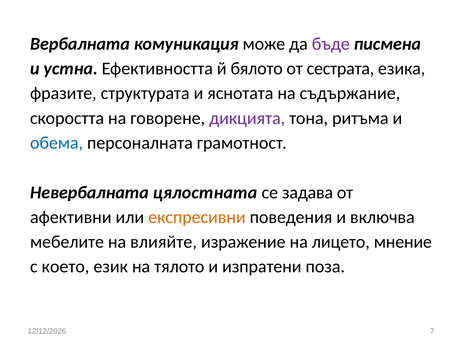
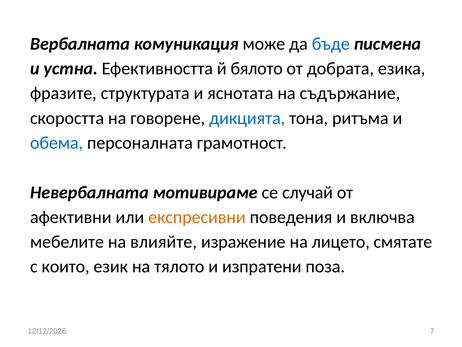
бъде colour: purple -> blue (331, 44)
сестрата: сестрата -> добрата (340, 68)
дикцията colour: purple -> blue (247, 118)
цялостната: цялостната -> мотивираме (205, 192)
задава: задава -> случай (308, 192)
мнение: мнение -> смятате (403, 242)
което: което -> които (66, 266)
